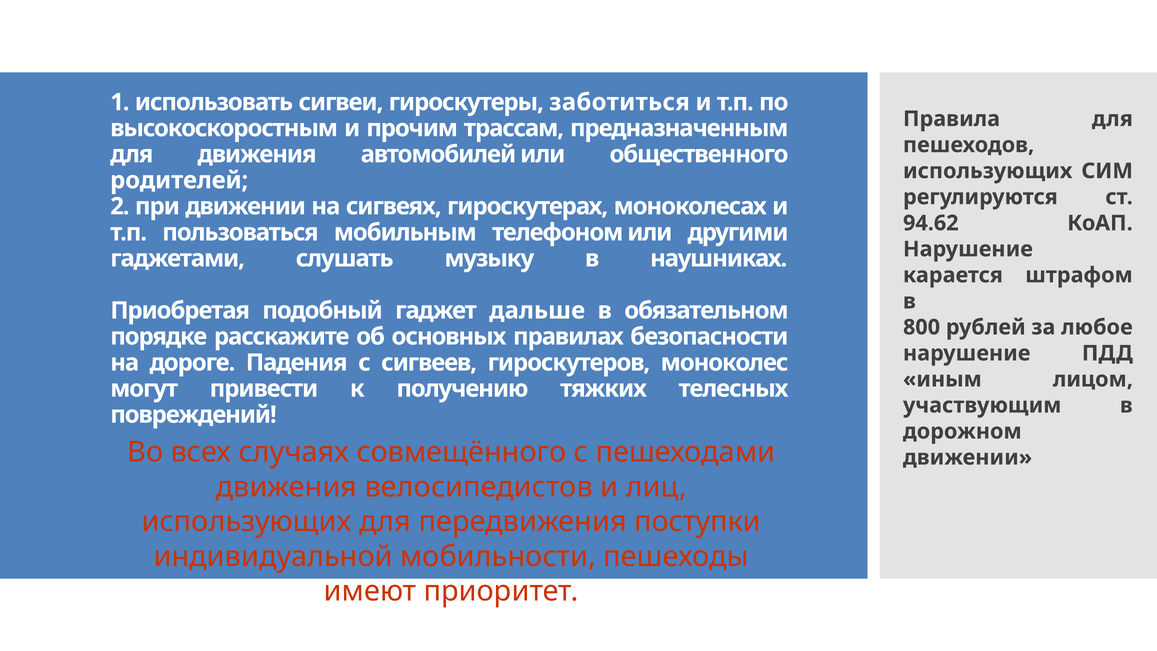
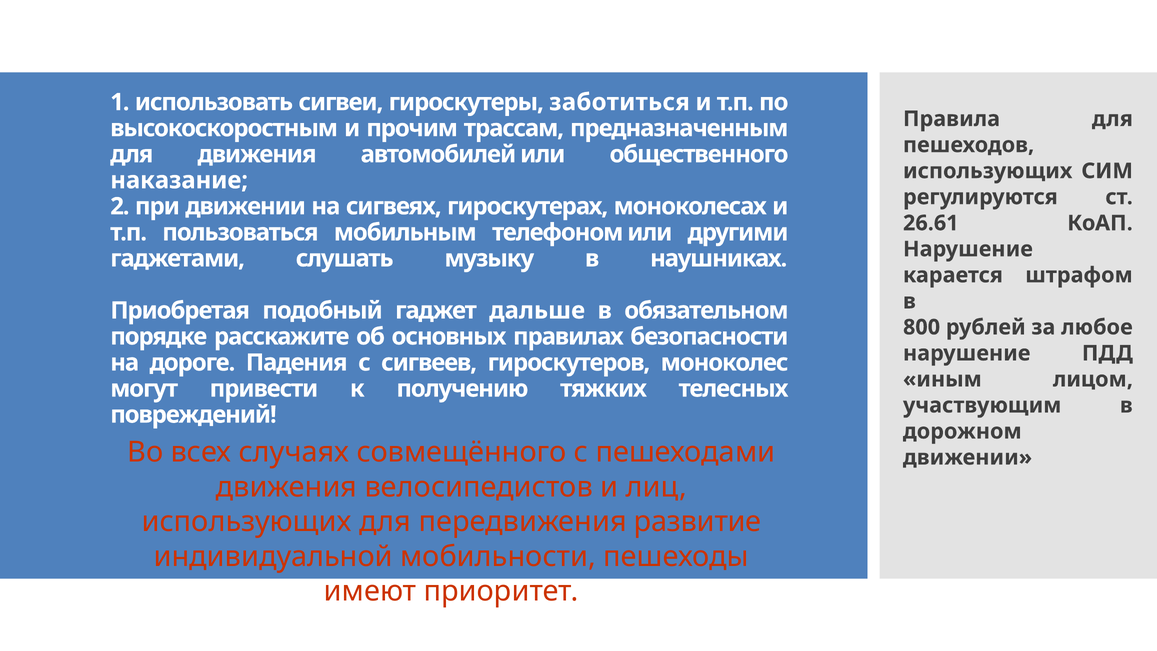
родителей: родителей -> наказание (179, 180)
94.62: 94.62 -> 26.61 (931, 223)
поступки: поступки -> развитие (698, 522)
